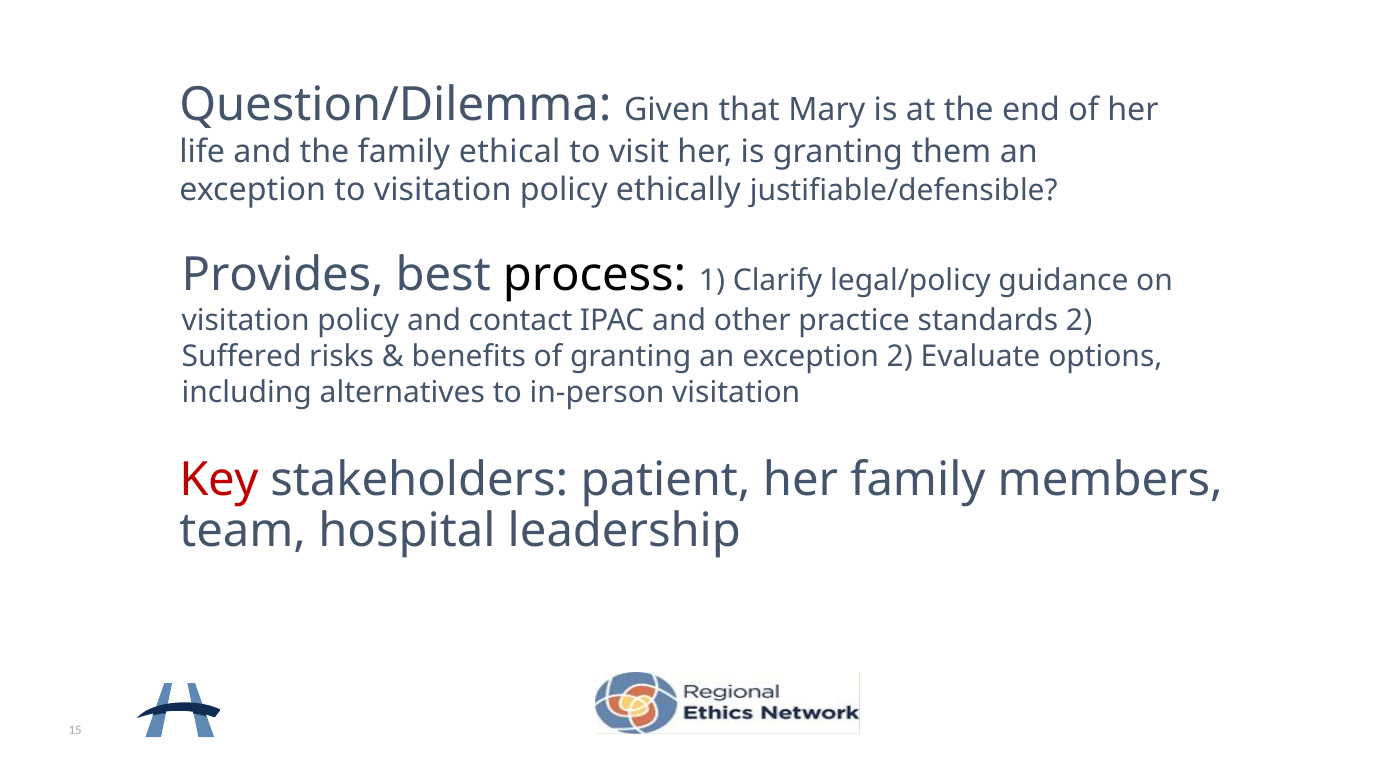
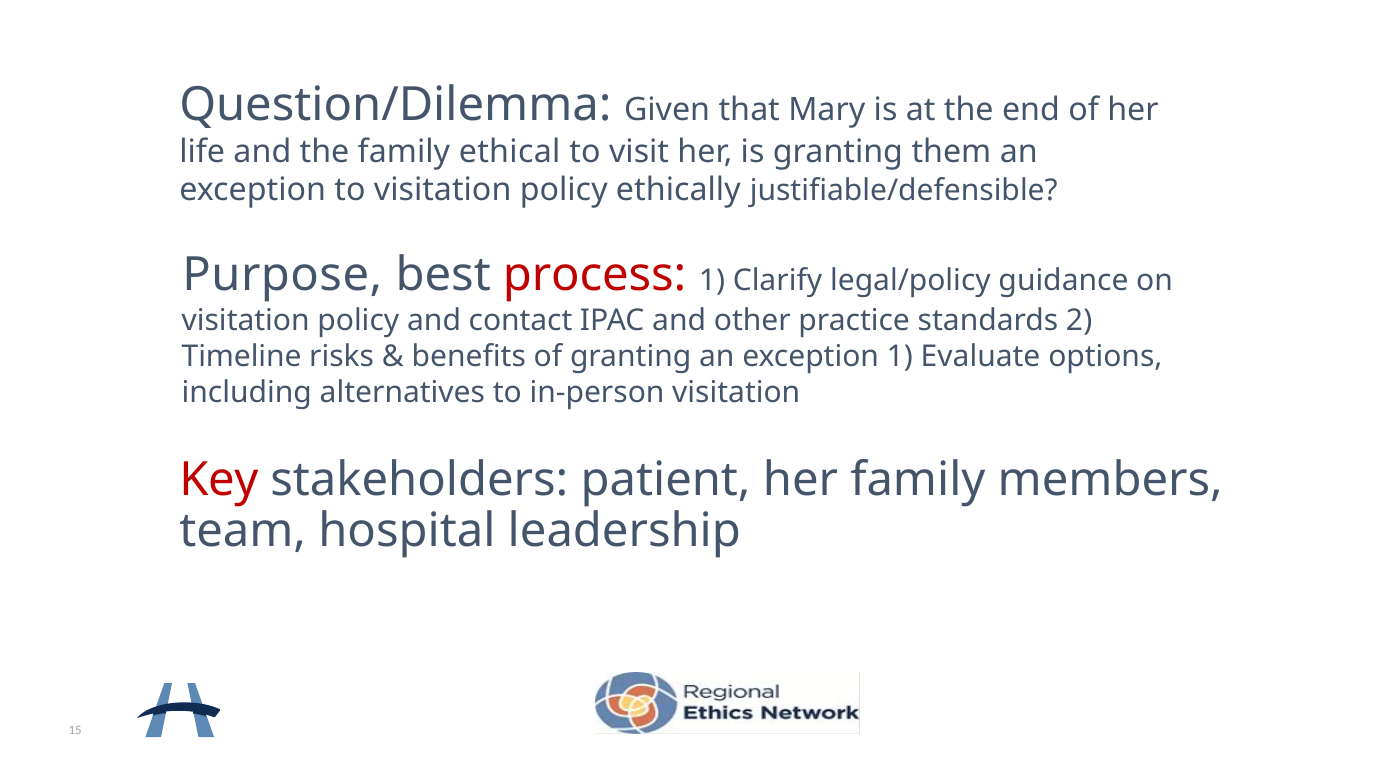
Provides: Provides -> Purpose (282, 275)
process colour: black -> red (595, 275)
Suffered: Suffered -> Timeline (242, 357)
exception 2: 2 -> 1 (900, 357)
